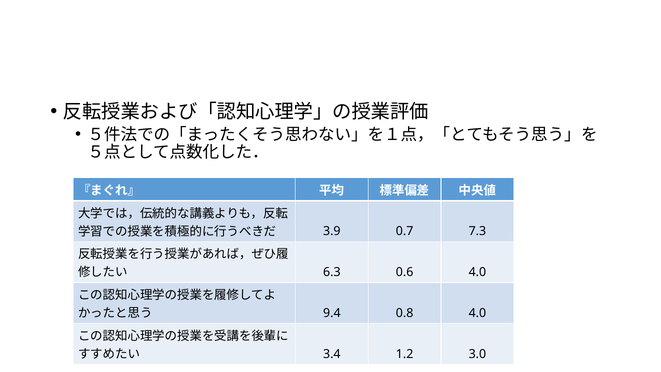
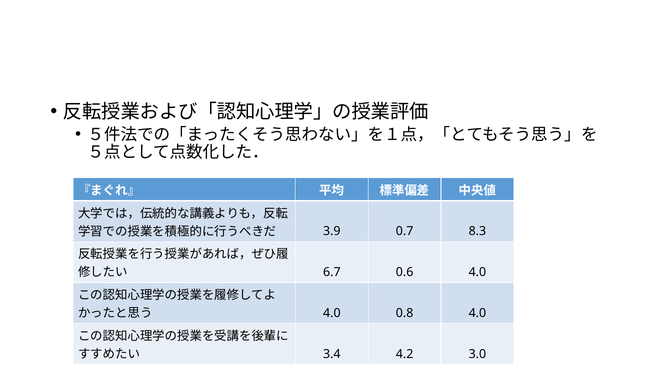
7.3: 7.3 -> 8.3 (477, 231)
6.3: 6.3 -> 6.7 (332, 272)
9.4: 9.4 -> 4.0 (332, 313)
1.2: 1.2 -> 4.2 (405, 354)
